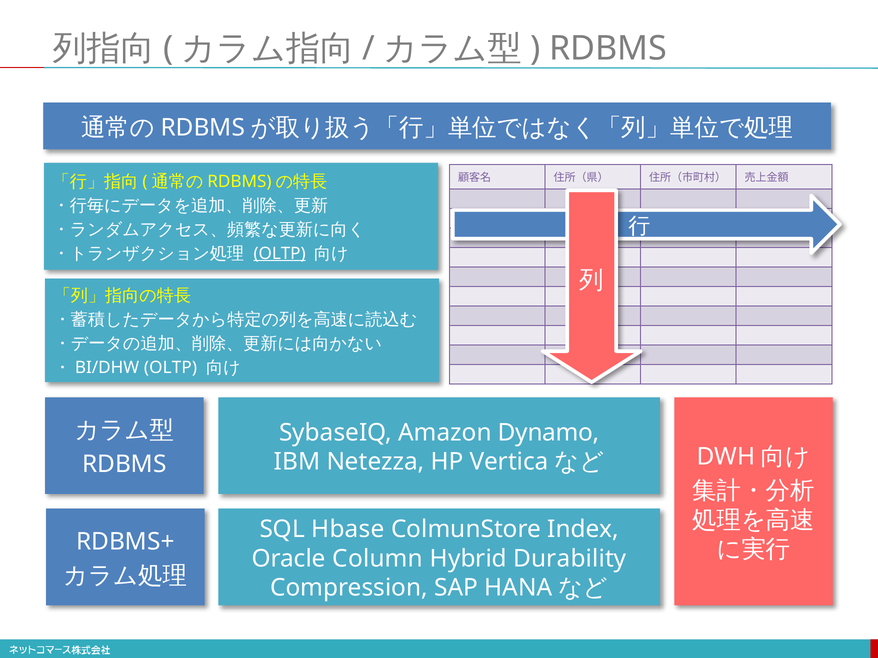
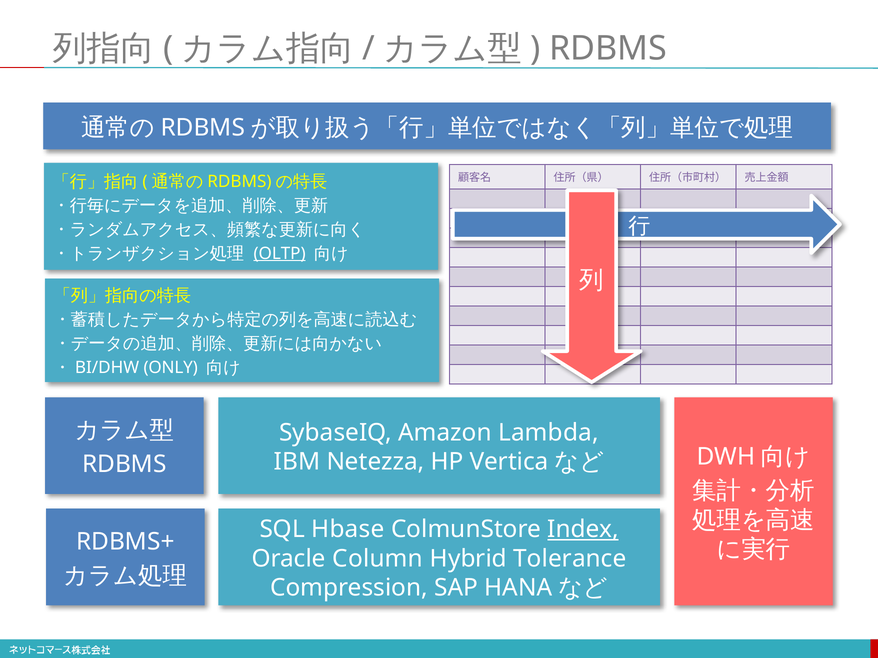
OLTP: OLTP -> ONLY (171, 368)
Dynamo: Dynamo -> Lambda (548, 433)
Index underline: none -> present (583, 530)
Durability: Durability -> Tolerance (570, 559)
